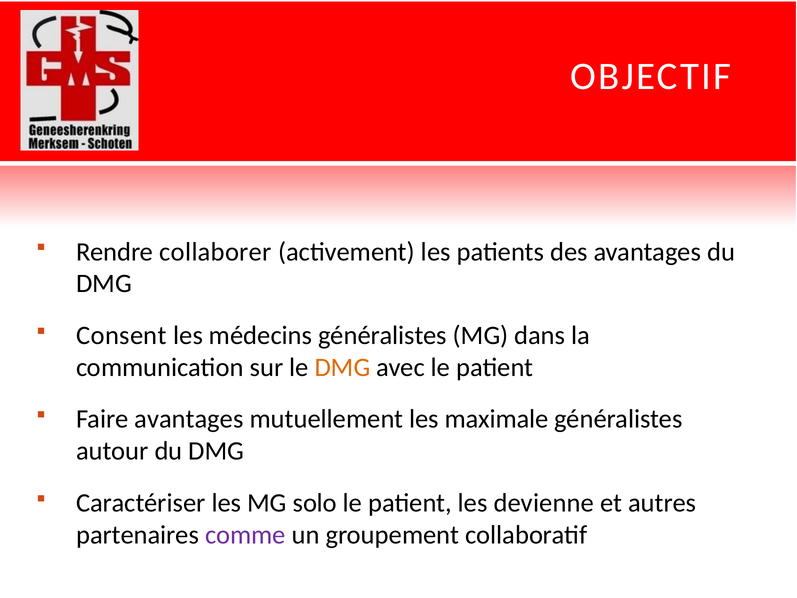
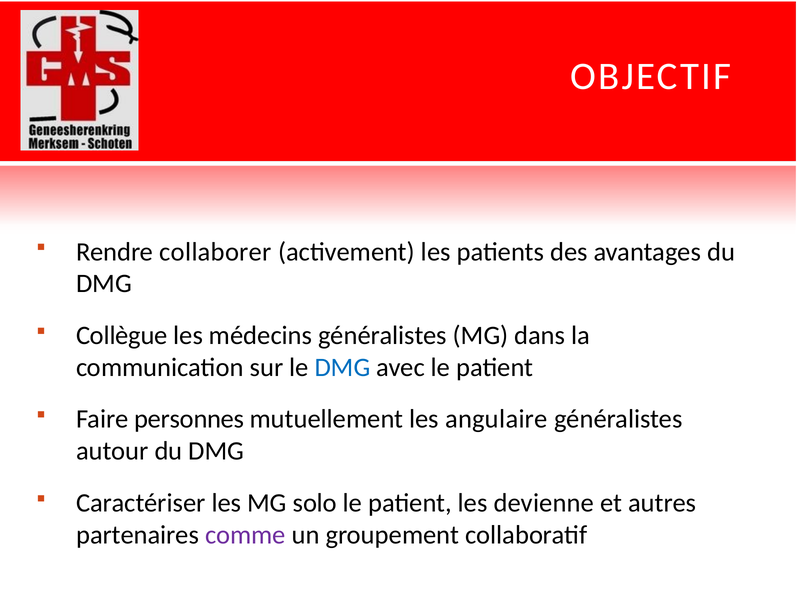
Consent: Consent -> Collègue (122, 335)
DMG colour: orange -> blue (342, 367)
Faire avantages: avantages -> personnes (189, 419)
maximale: maximale -> angulaire (496, 419)
